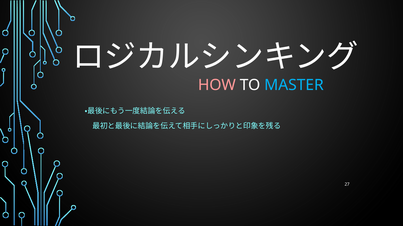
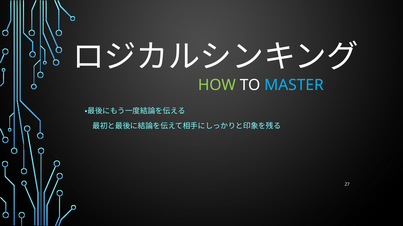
HOW colour: pink -> light green (217, 85)
